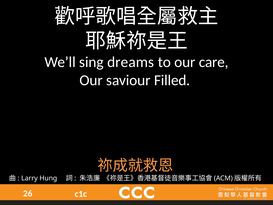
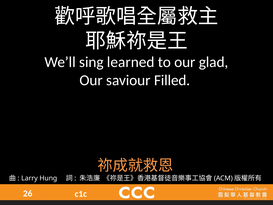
dreams: dreams -> learned (131, 62)
care: care -> glad (214, 62)
